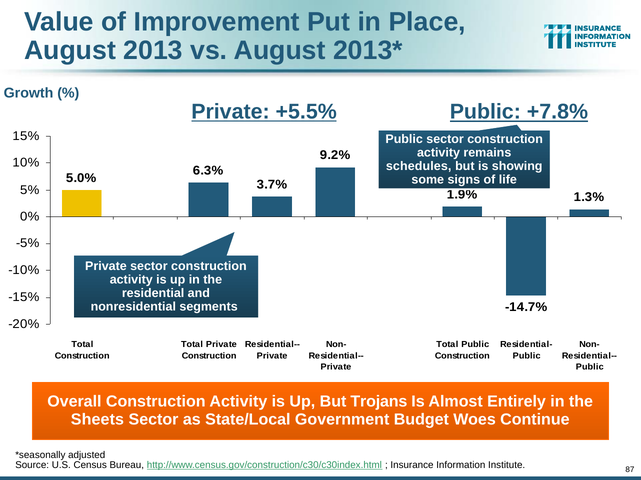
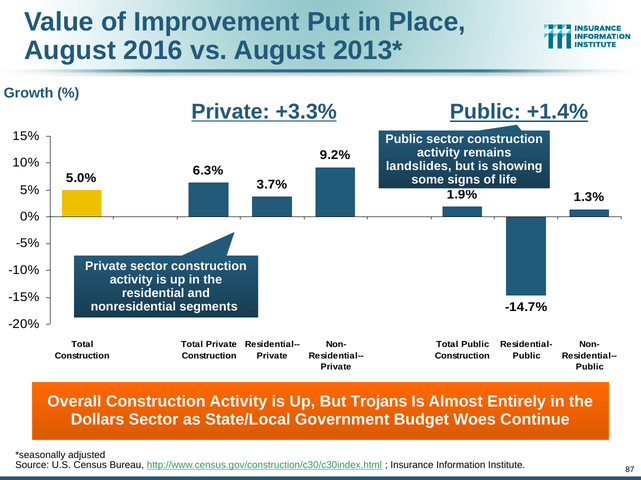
2013: 2013 -> 2016 (153, 51)
+5.5%: +5.5% -> +3.3% (306, 112)
+7.8%: +7.8% -> +1.4% (557, 112)
schedules: schedules -> landslides (419, 166)
Sheets: Sheets -> Dollars (98, 420)
